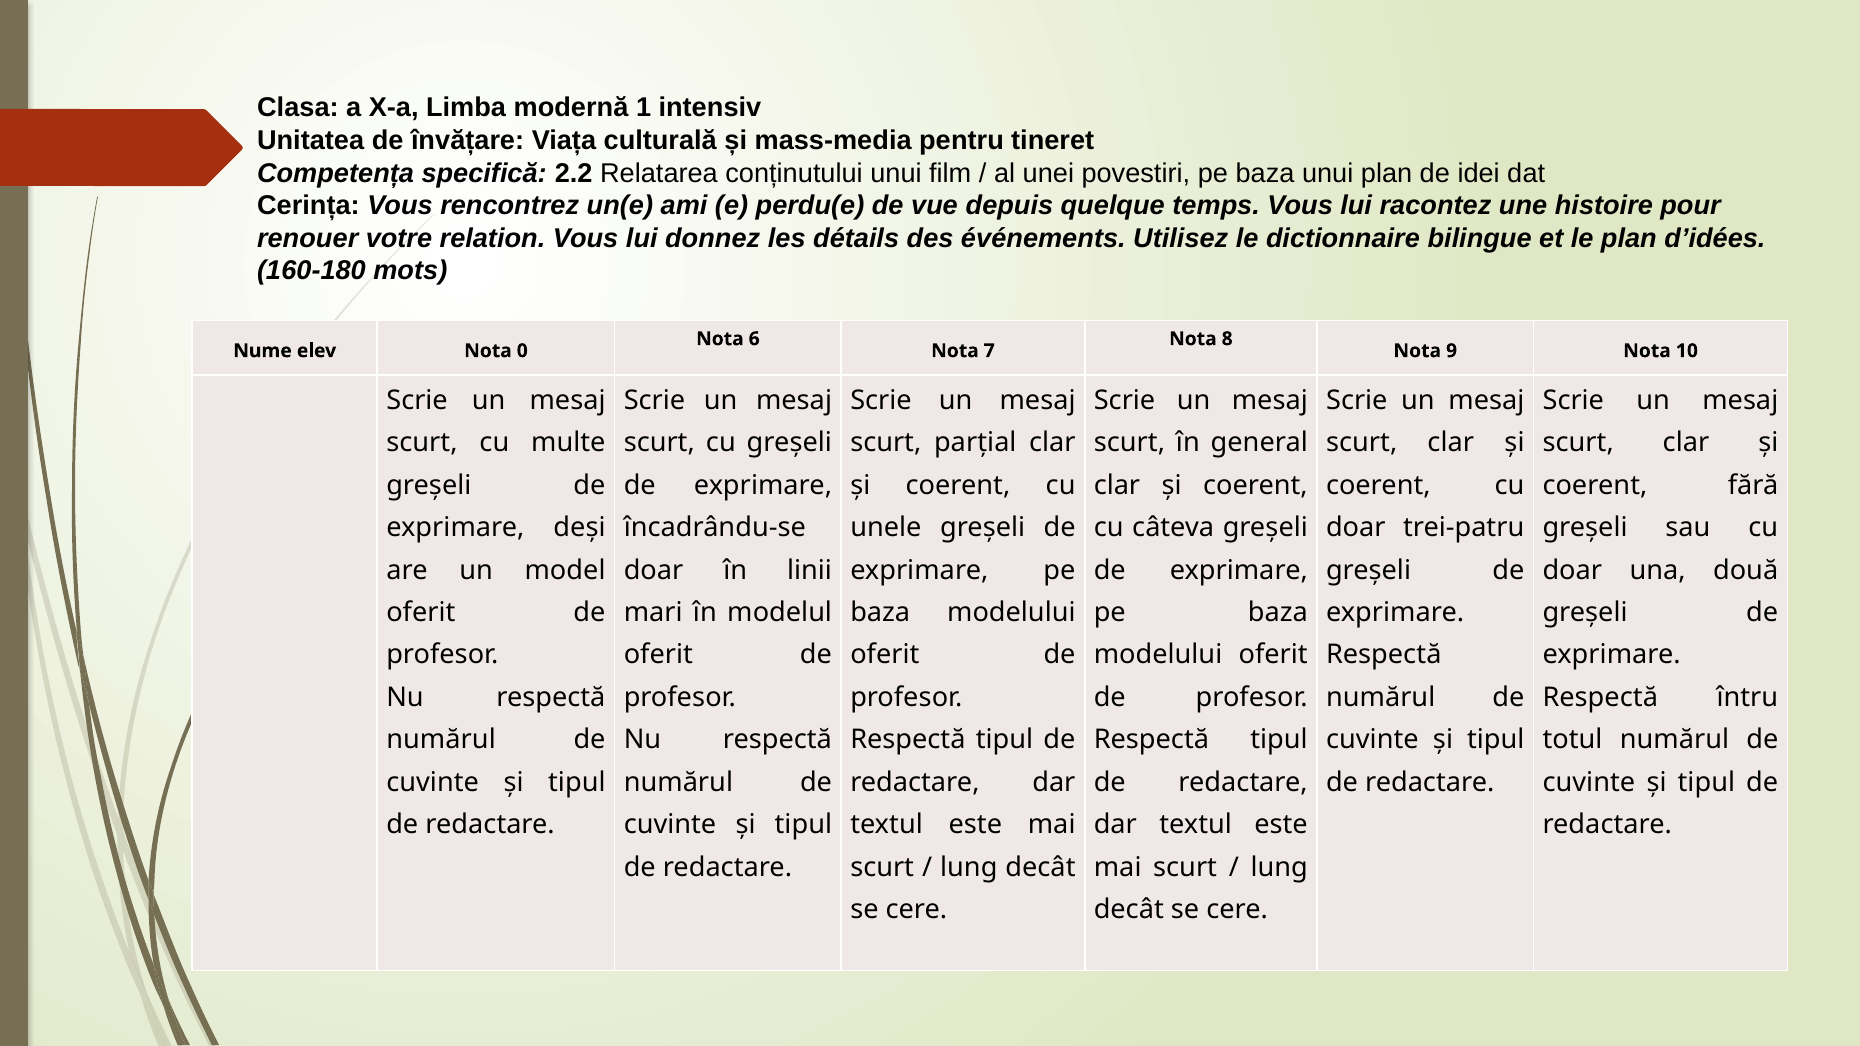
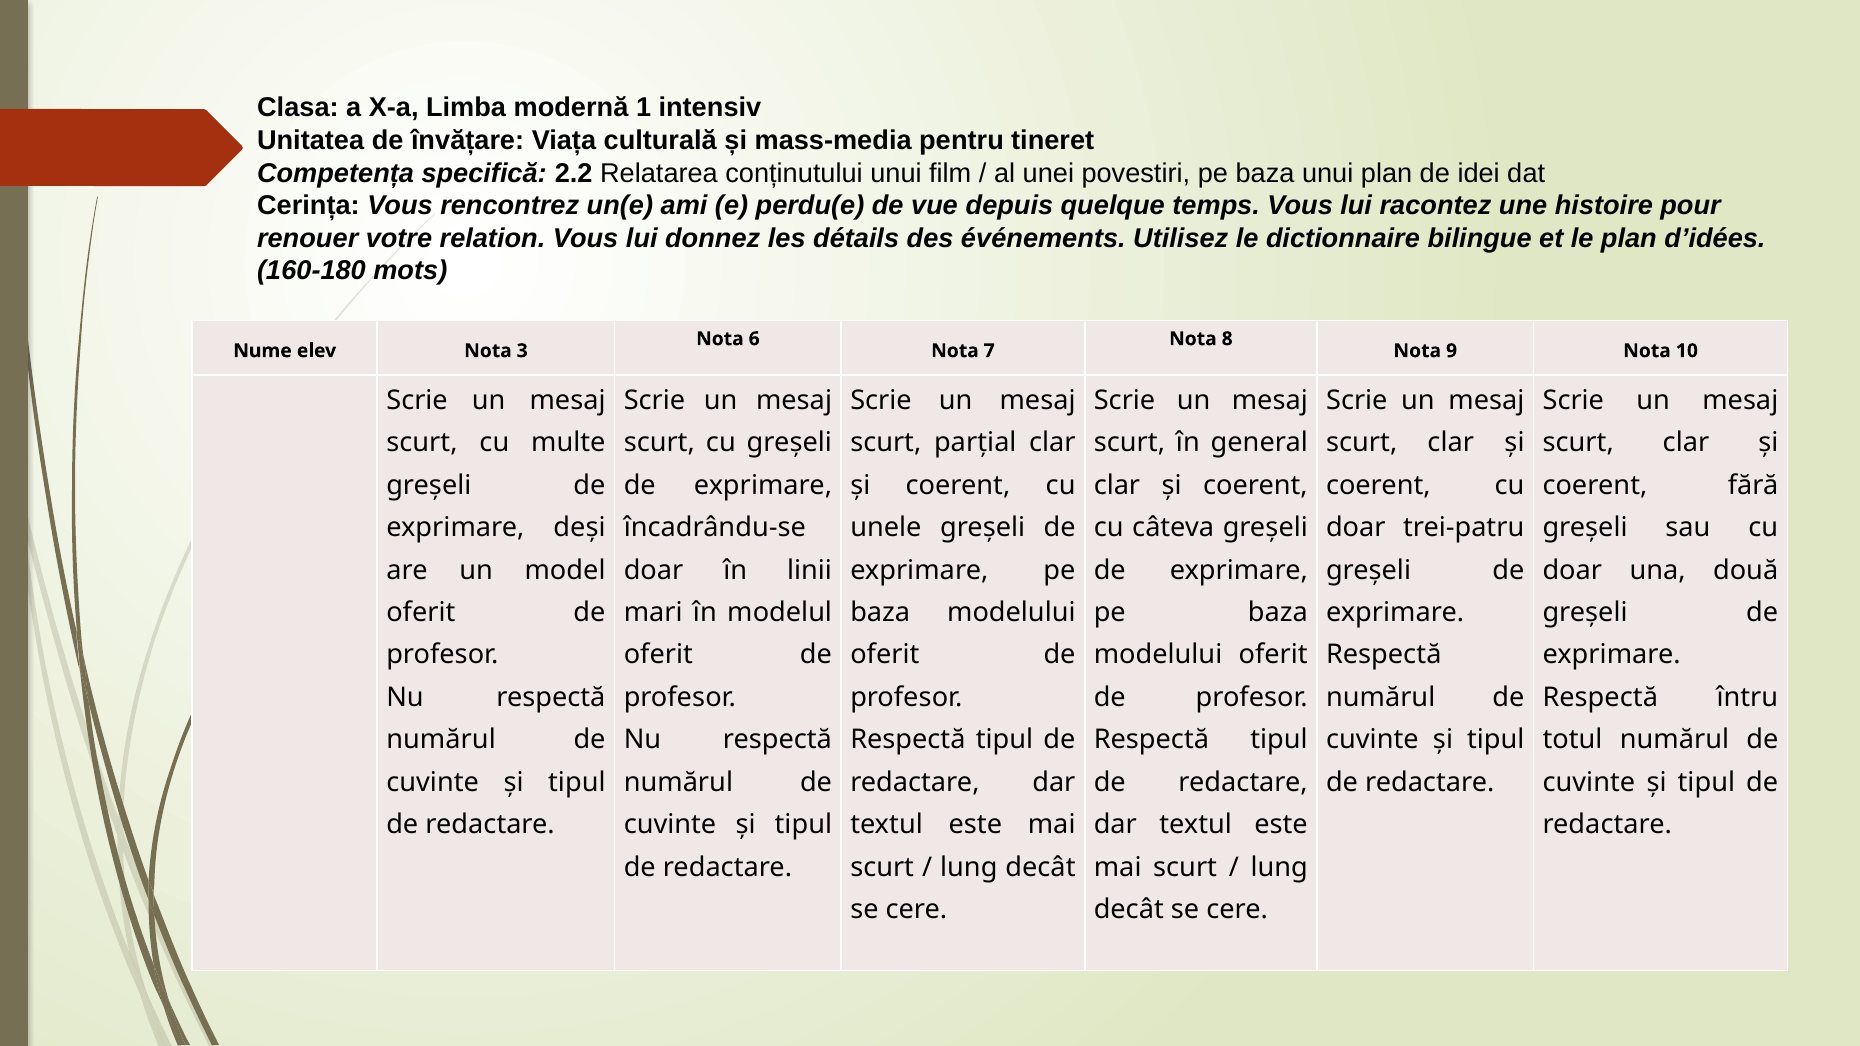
0: 0 -> 3 (522, 351)
